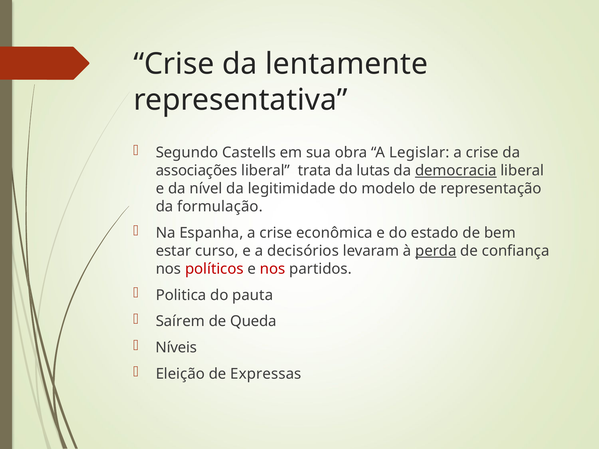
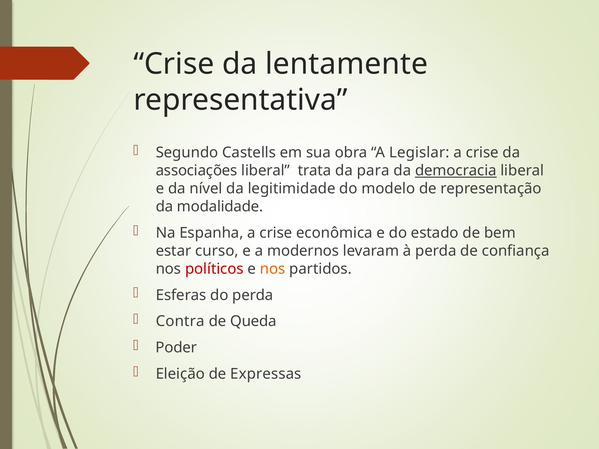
lutas: lutas -> para (373, 171)
formulação: formulação -> modalidade (220, 207)
decisórios: decisórios -> modernos (303, 251)
perda underline: present -> none (436, 251)
nos colour: red -> orange (273, 269)
Politica: Politica -> Esferas (181, 295)
do pauta: pauta -> perda (253, 295)
Saírem: Saírem -> Contra (180, 322)
Níveis: Níveis -> Poder (176, 348)
